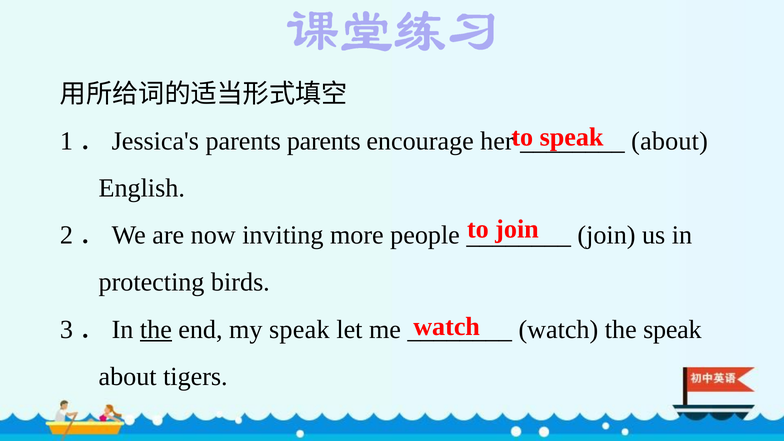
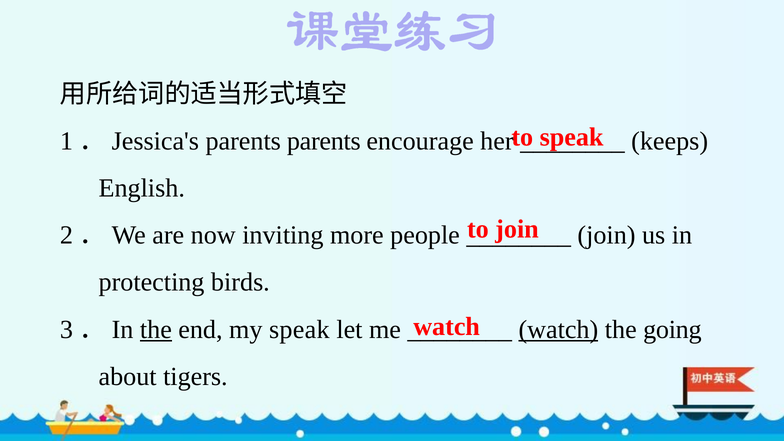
about: about -> keeps (670, 141)
watch underline: none -> present (558, 329)
the speak: speak -> going (672, 329)
